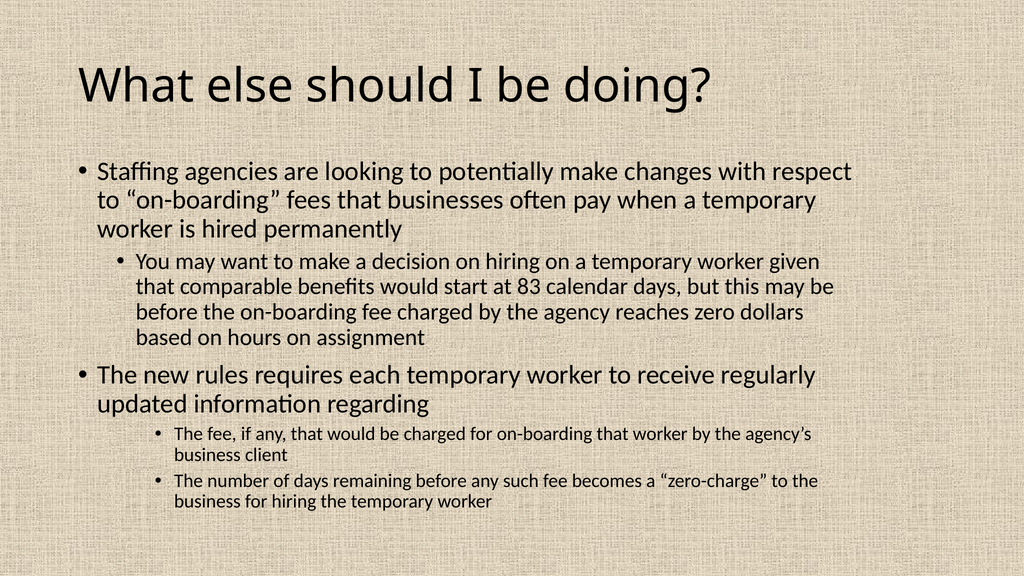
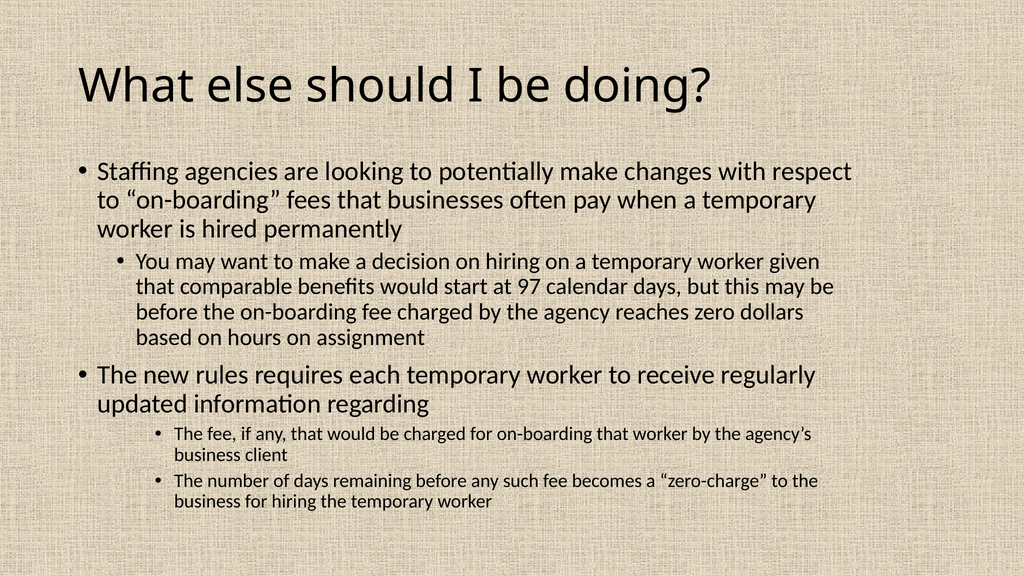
83: 83 -> 97 (529, 287)
